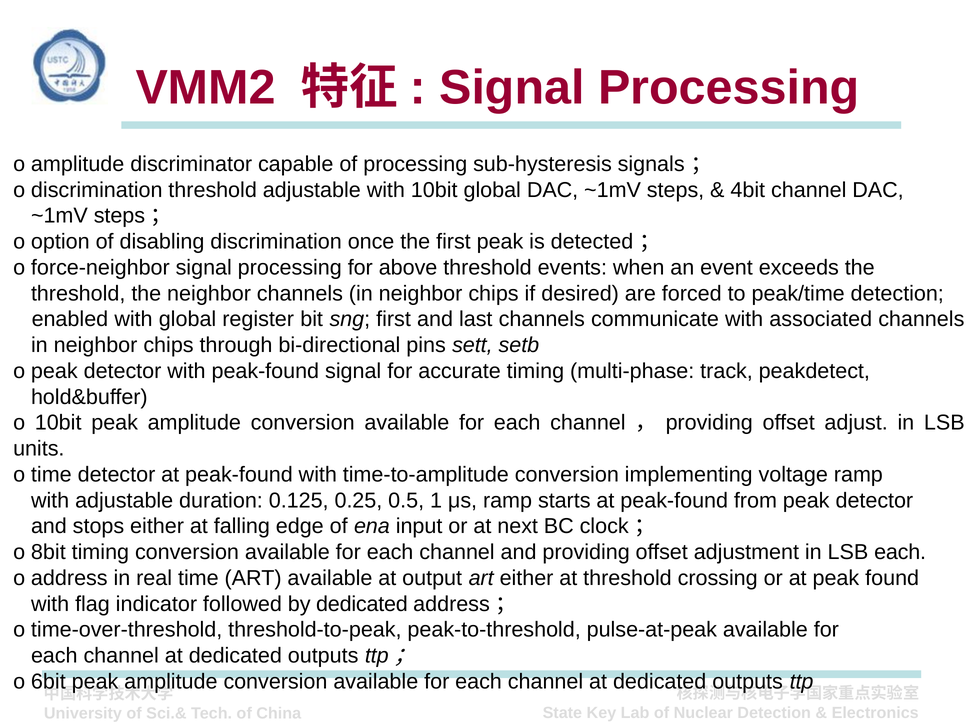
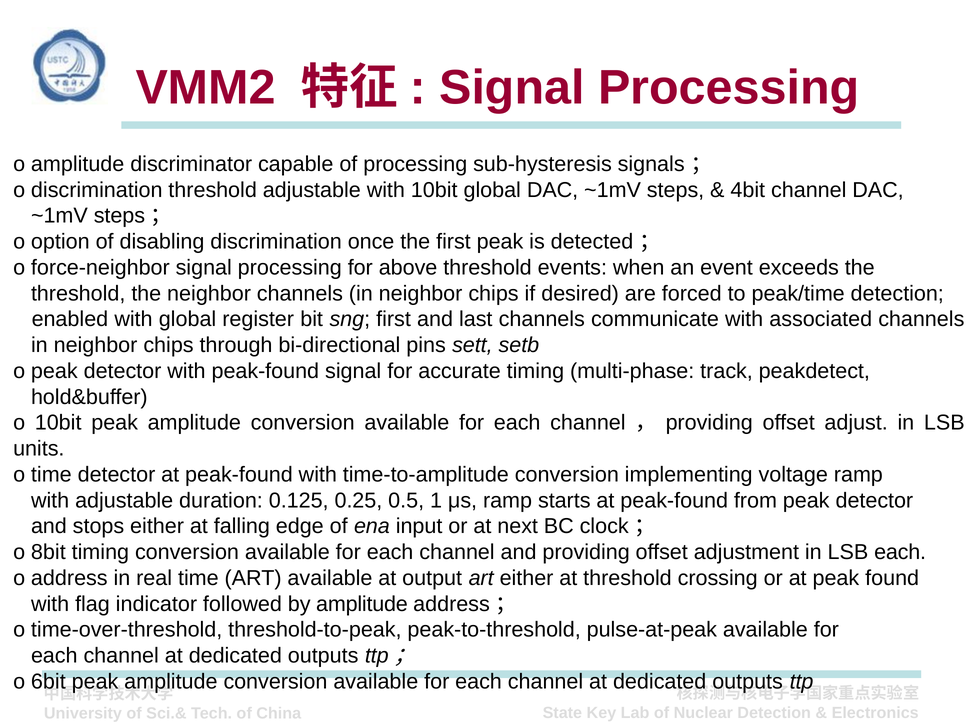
by dedicated: dedicated -> amplitude (362, 604)
